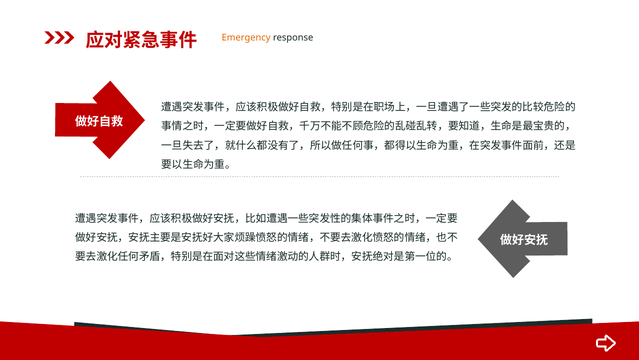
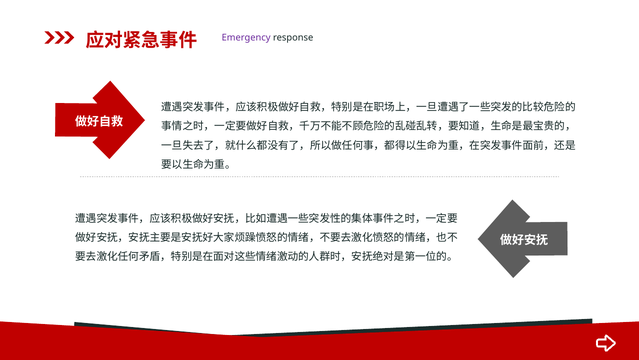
Emergency colour: orange -> purple (246, 38)
